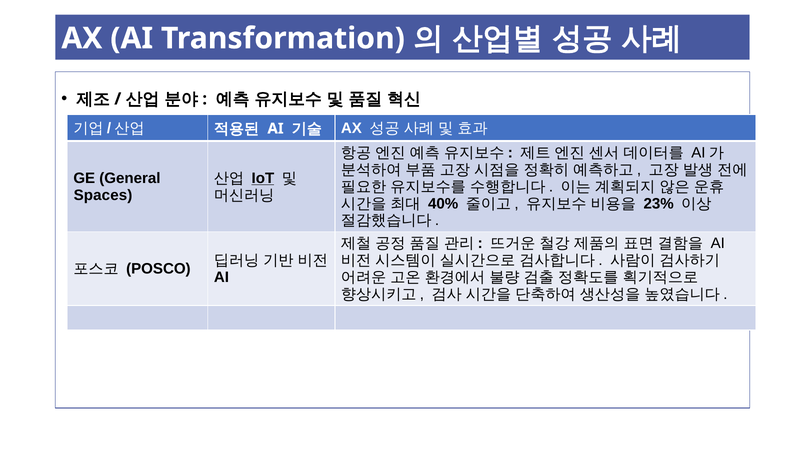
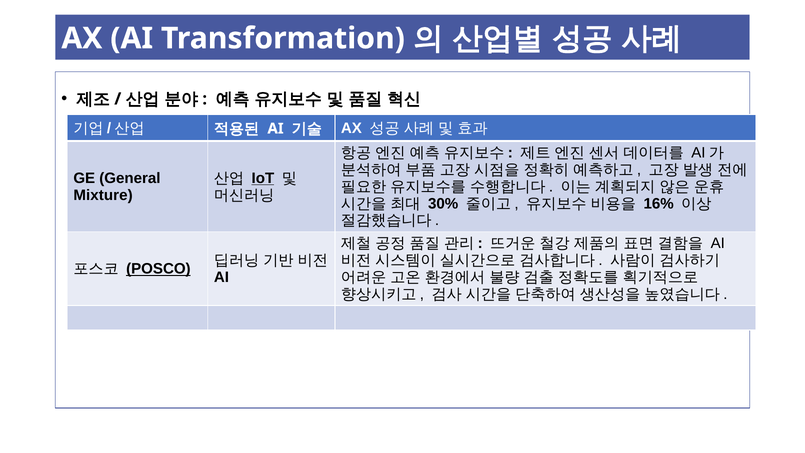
Spaces: Spaces -> Mixture (103, 195)
40%: 40% -> 30% (443, 204)
23%: 23% -> 16% (659, 204)
POSCO underline: none -> present (158, 269)
